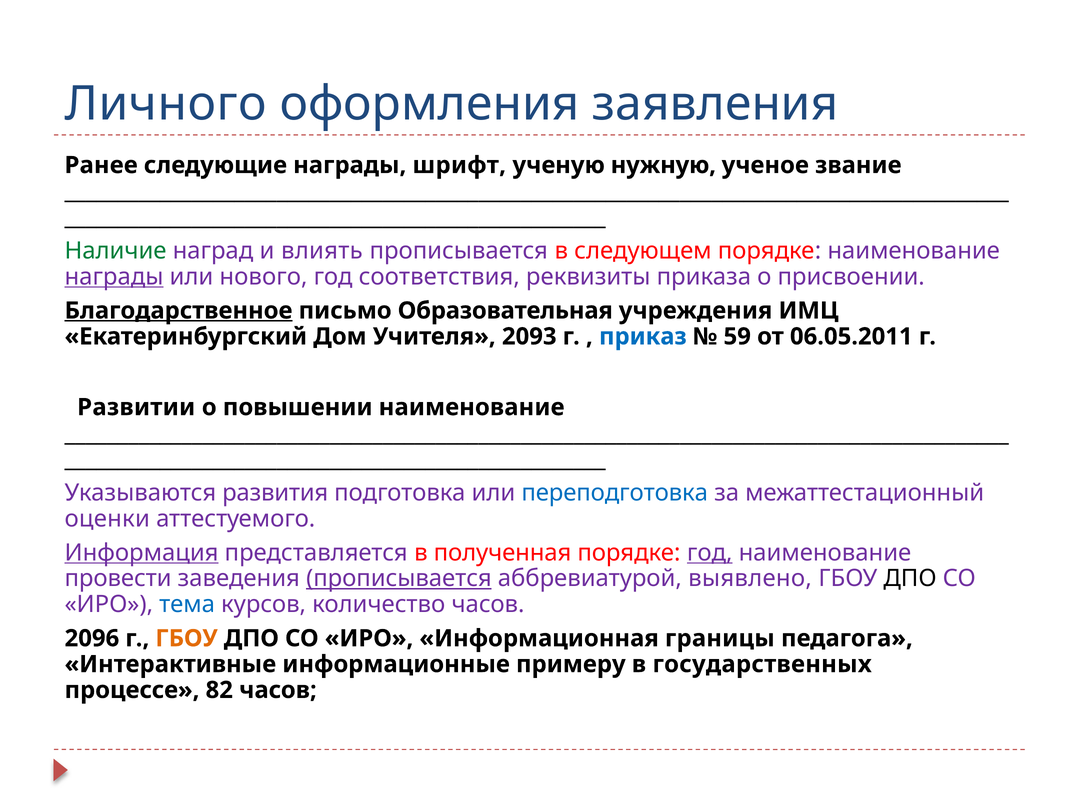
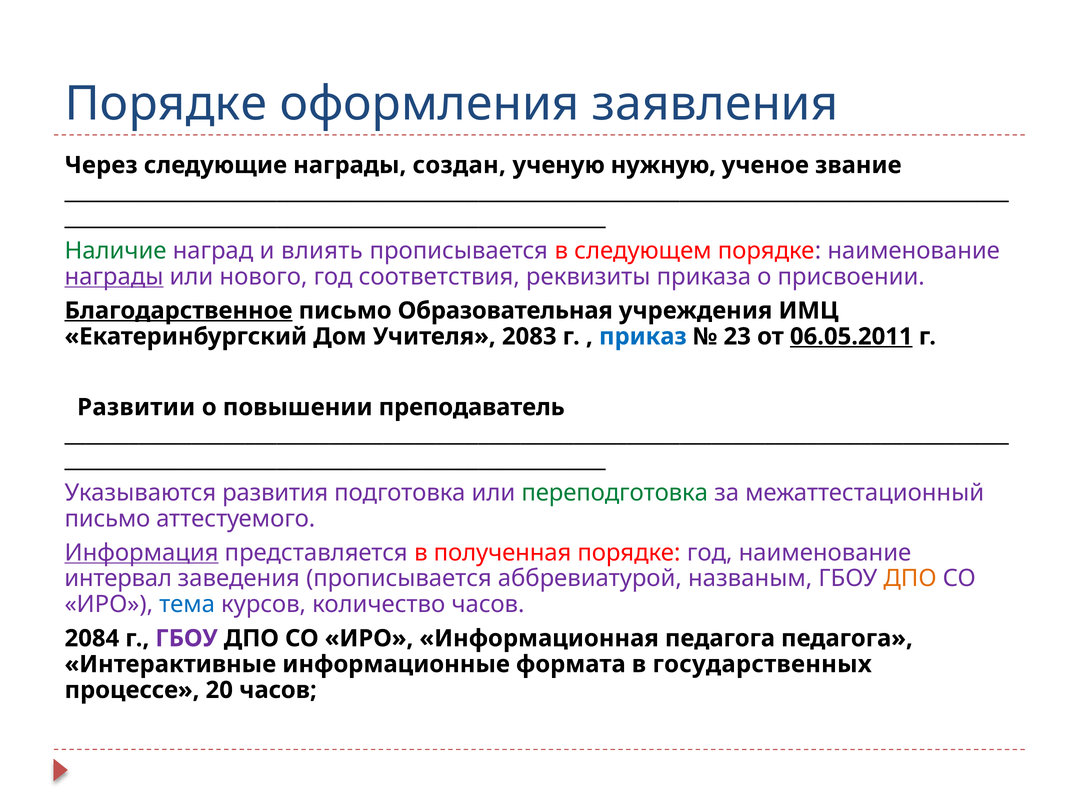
Личного: Личного -> Порядке (166, 104)
Ранее: Ранее -> Через (101, 165)
шрифт: шрифт -> создан (459, 165)
2093: 2093 -> 2083 (529, 337)
59: 59 -> 23 (737, 337)
06.05.2011 underline: none -> present (851, 337)
повышении наименование: наименование -> преподаватель (472, 407)
переподготовка colour: blue -> green (615, 493)
оценки: оценки -> письмо (107, 519)
год underline: present -> none (710, 553)
провести: провести -> интервал (118, 579)
прописывается underline: present -> none (399, 579)
выявлено: выявлено -> названым (750, 579)
ДПО colour: black -> orange (910, 579)
2096: 2096 -> 2084 (92, 639)
ГБОУ colour: orange -> purple (187, 639)
Информационная границы: границы -> педагога (720, 639)
примеру: примеру -> формата (571, 664)
82: 82 -> 20 (219, 690)
